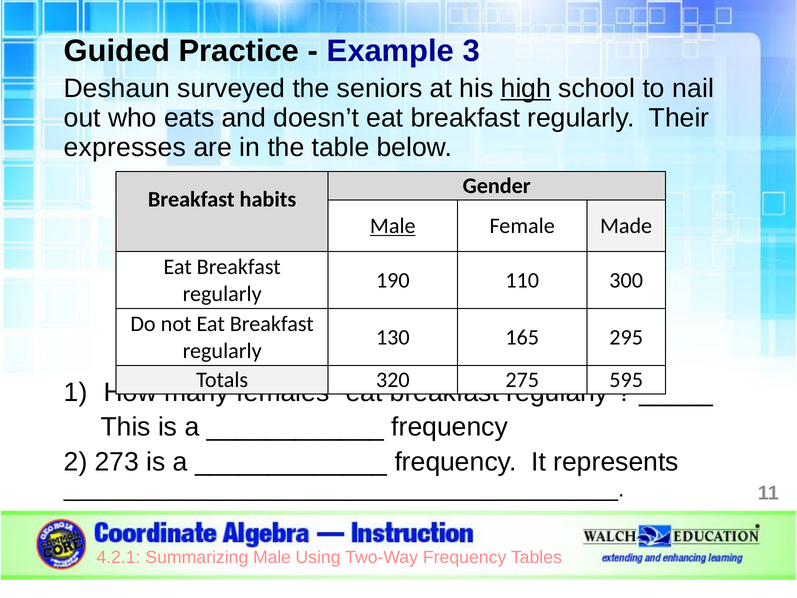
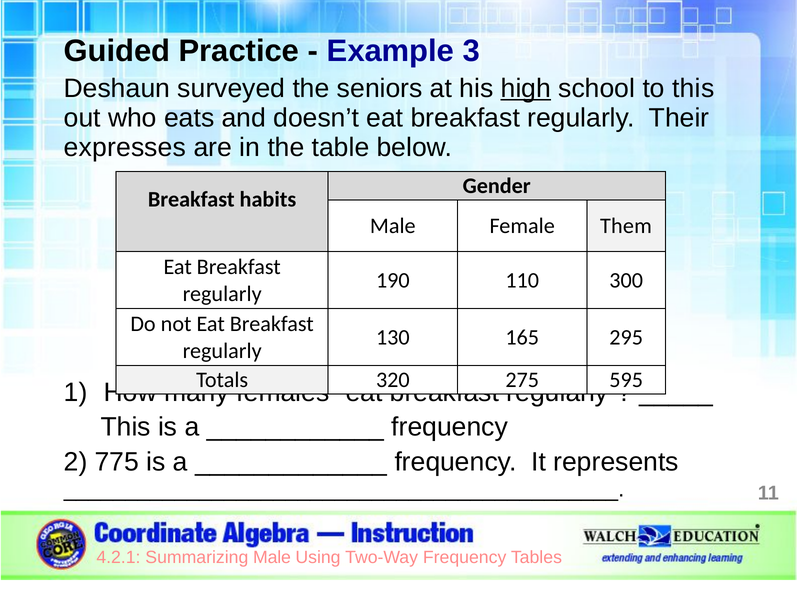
to nail: nail -> this (693, 88)
Male underline: present -> none (393, 226)
Made: Made -> Them (626, 226)
273: 273 -> 775 (117, 462)
